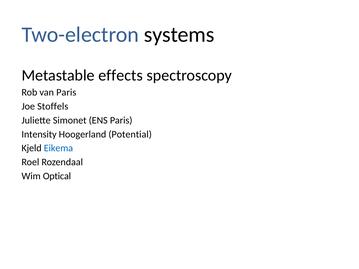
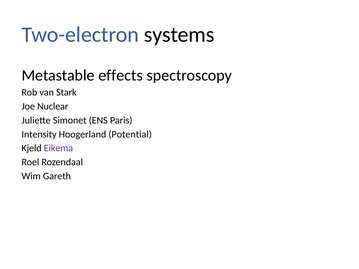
van Paris: Paris -> Stark (66, 92)
Stoffels: Stoffels -> Nuclear (53, 106)
Eikema colour: blue -> purple (58, 148)
Optical: Optical -> Gareth (57, 176)
